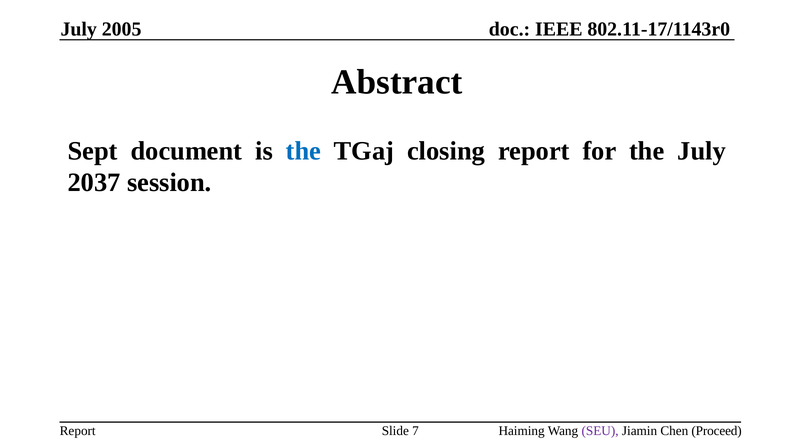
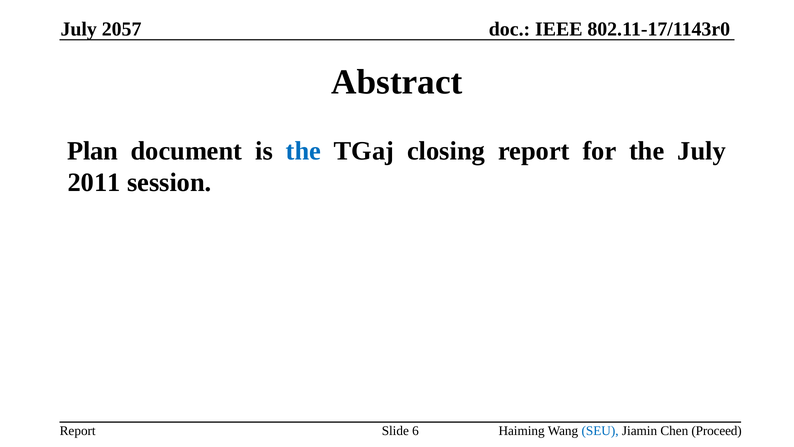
2005: 2005 -> 2057 (122, 29)
Sept: Sept -> Plan (93, 151)
2037: 2037 -> 2011 (94, 183)
7: 7 -> 6 (416, 431)
SEU colour: purple -> blue (600, 431)
